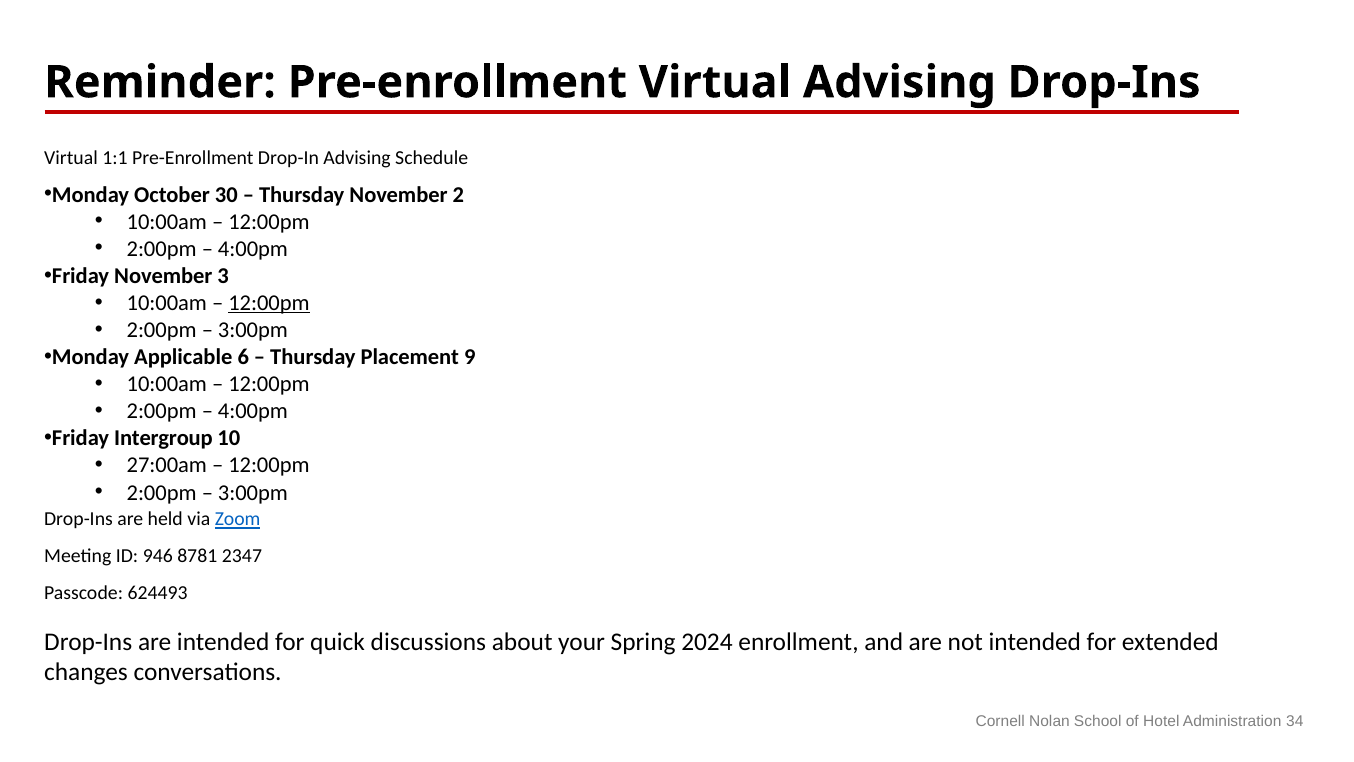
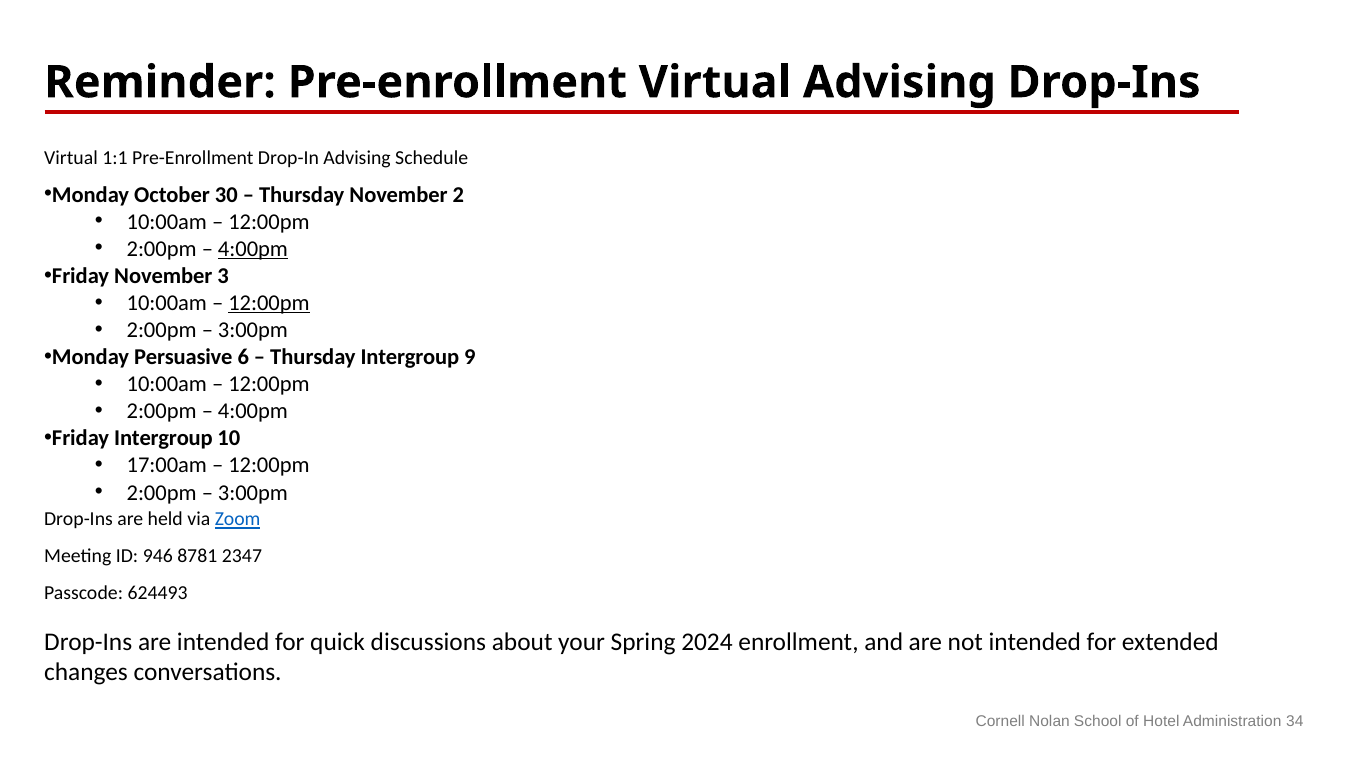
4:00pm underline: none -> present (253, 249)
Applicable: Applicable -> Persuasive (183, 357)
Thursday Placement: Placement -> Intergroup (410, 357)
27:00am: 27:00am -> 17:00am (167, 465)
